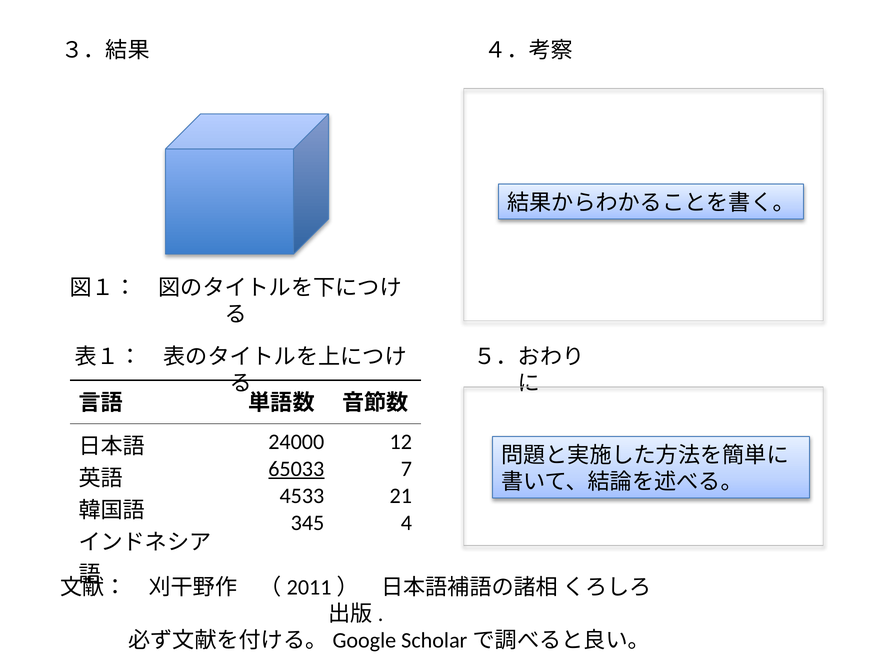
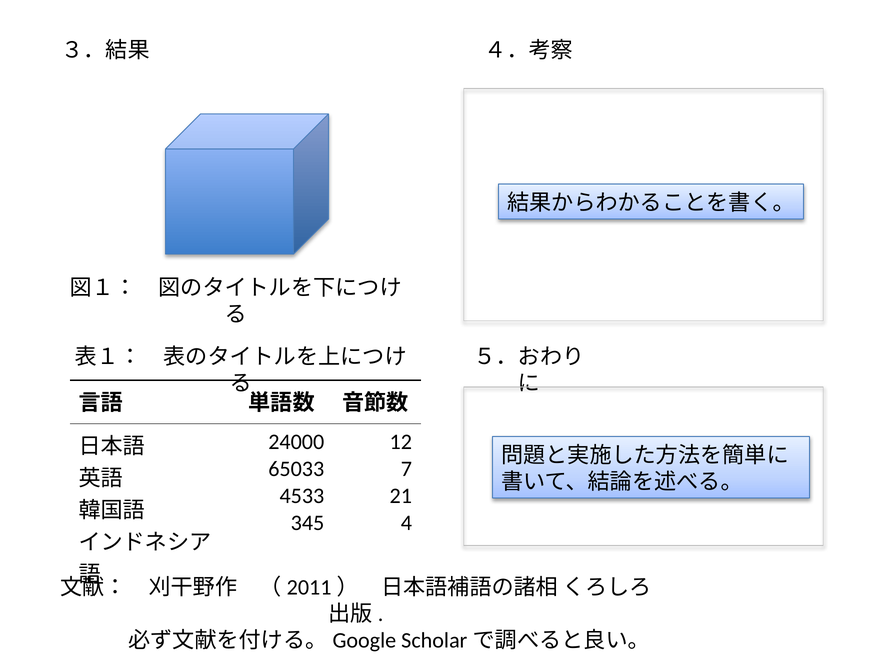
65033 underline: present -> none (296, 469)
